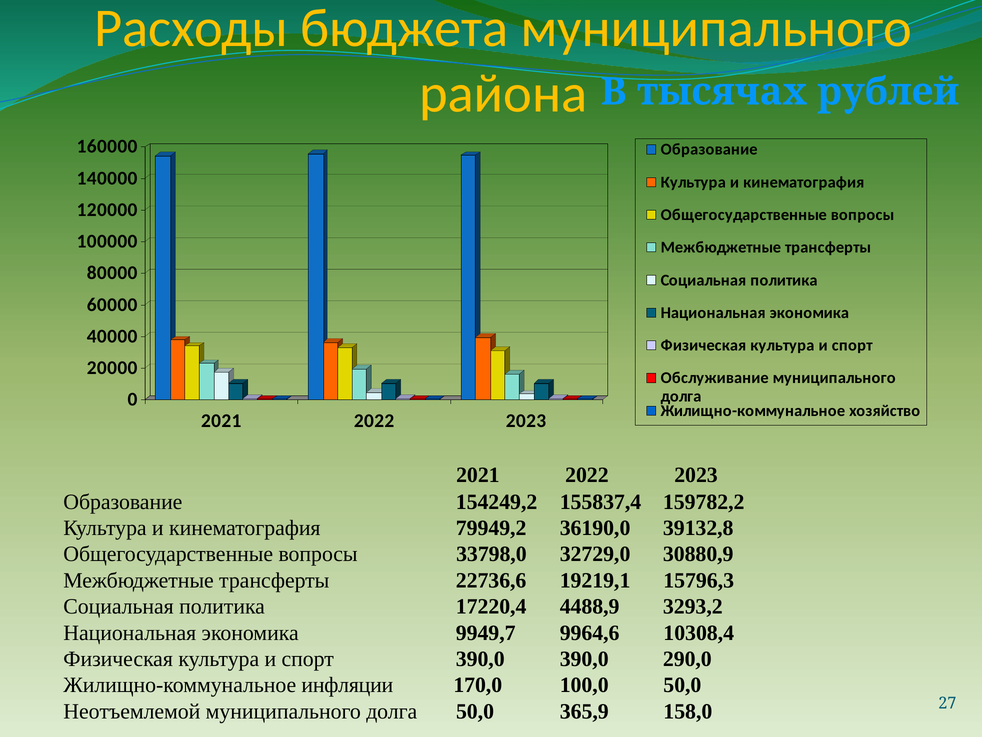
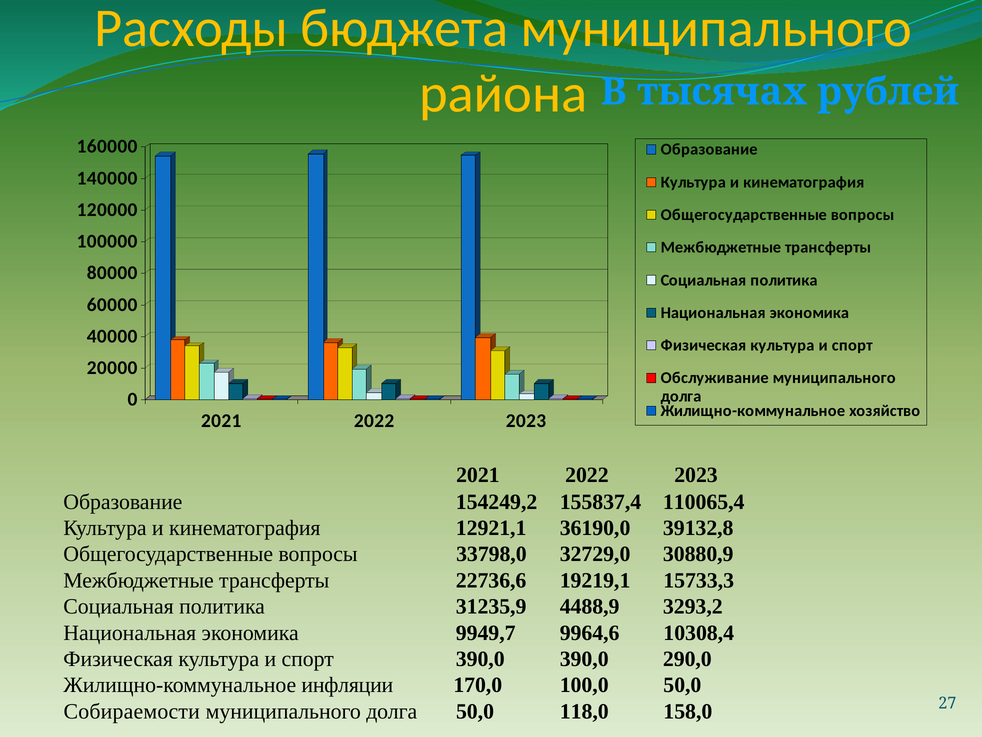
159782,2: 159782,2 -> 110065,4 (704, 502)
79949,2: 79949,2 -> 12921,1 (491, 528)
15796,3: 15796,3 -> 15733,3 (699, 580)
17220,4: 17220,4 -> 31235,9 (491, 606)
Неотъемлемой: Неотъемлемой -> Собираемости (132, 711)
365,9: 365,9 -> 118,0 (584, 711)
